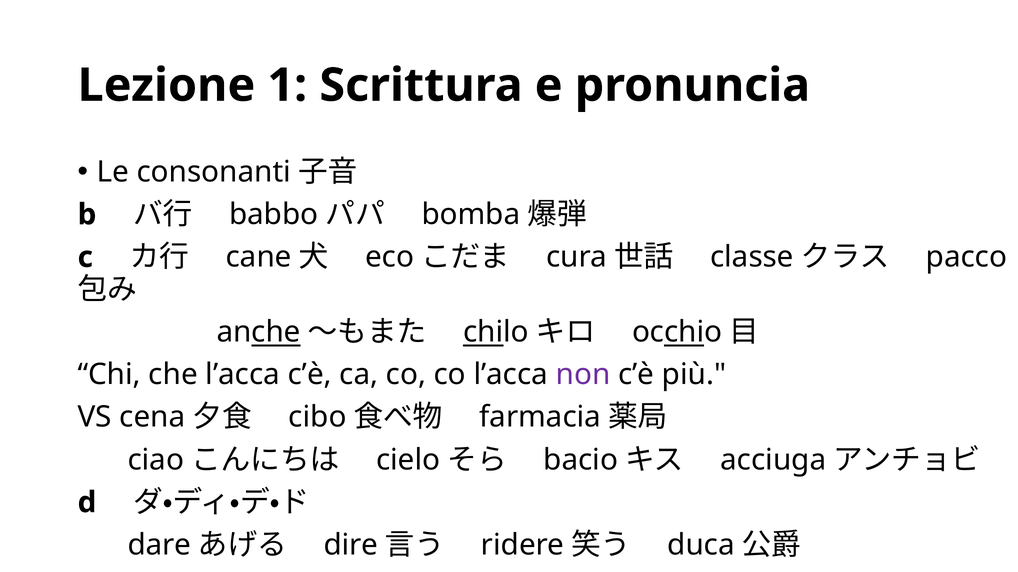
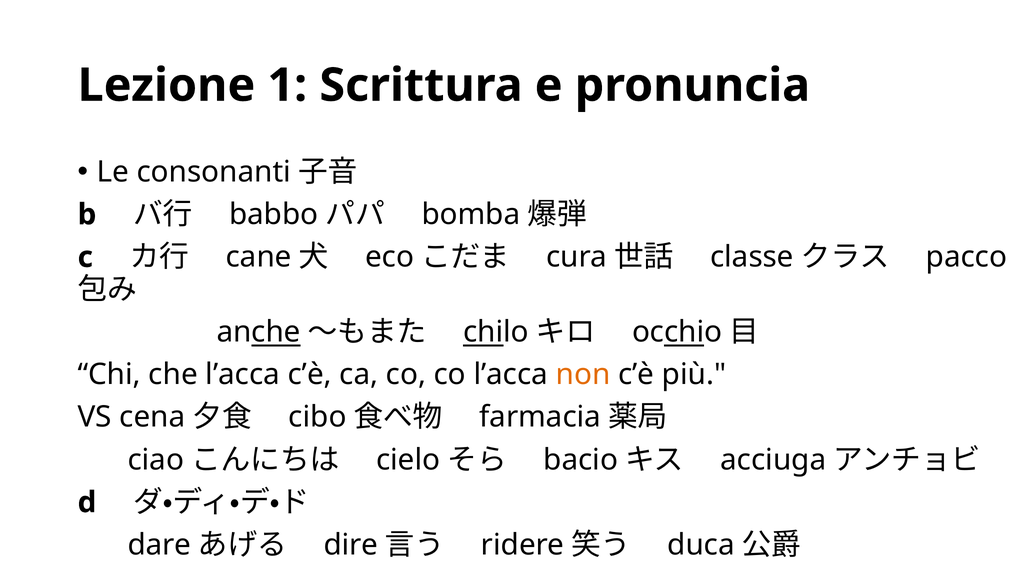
non colour: purple -> orange (583, 375)
